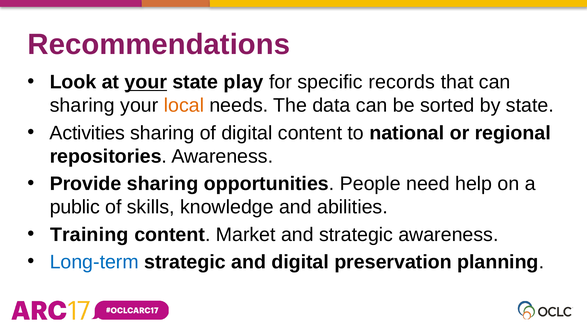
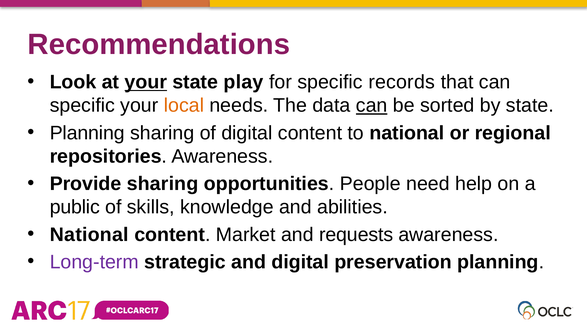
sharing: sharing -> specific (82, 106)
can underline: none -> present (372, 106)
Activities: Activities -> Planning (87, 133)
Training: Training -> National (89, 235)
and strategic: strategic -> requests (356, 235)
Long-term colour: blue -> purple (94, 262)
